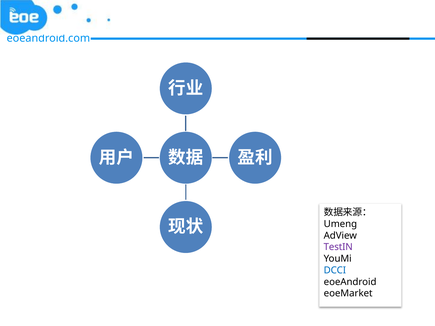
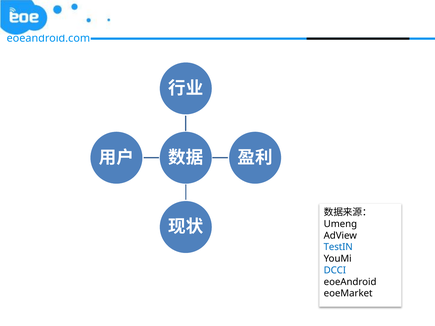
TestIN colour: purple -> blue (338, 247)
